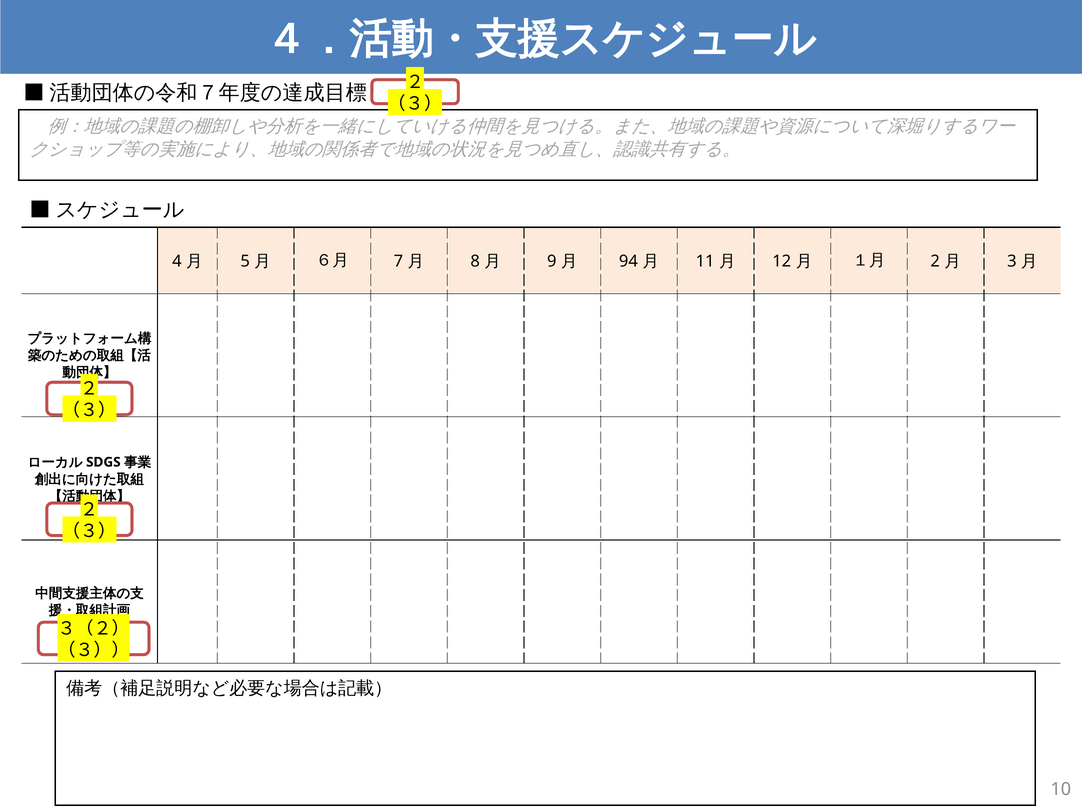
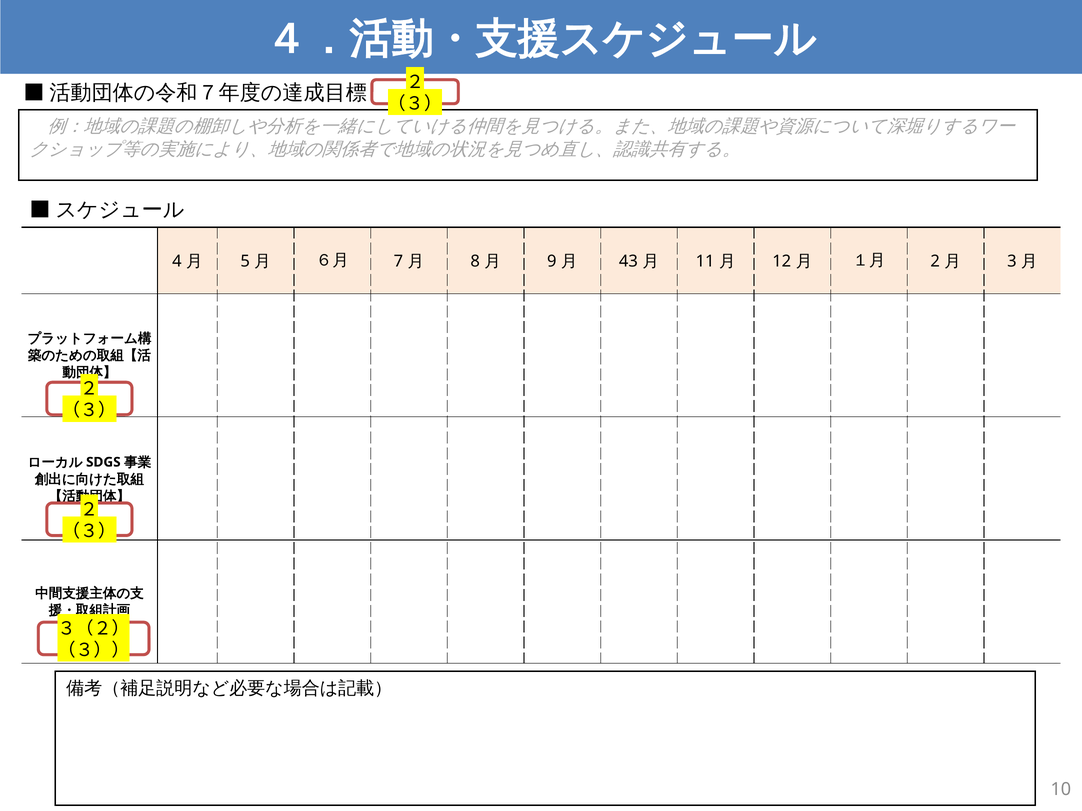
94: 94 -> 43 (628, 262)
